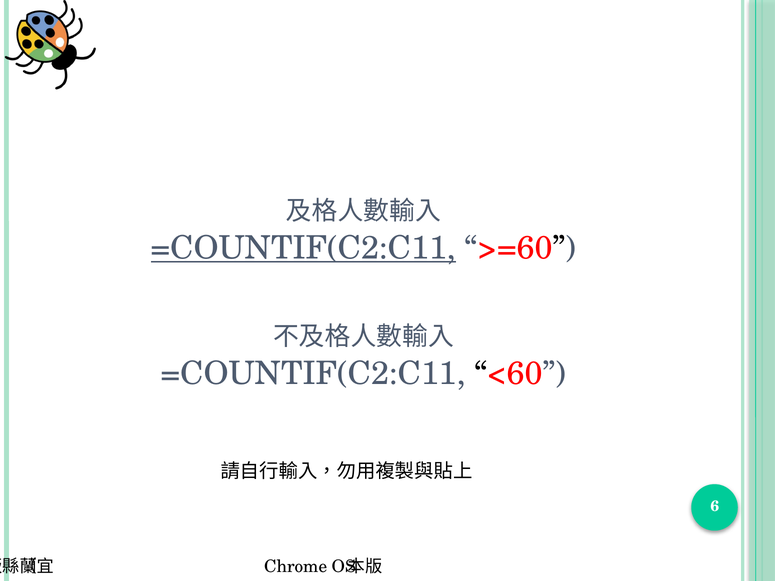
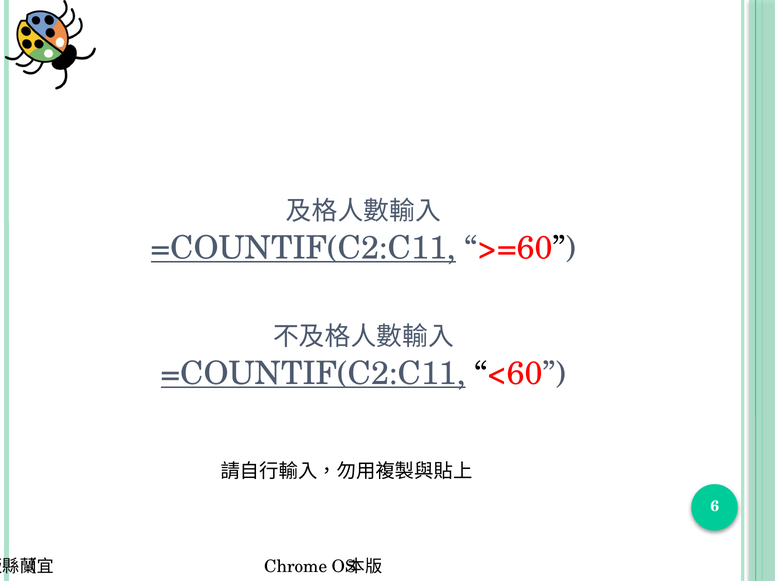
=COUNTIF(C2:C11 underline: none -> present (313, 374)
